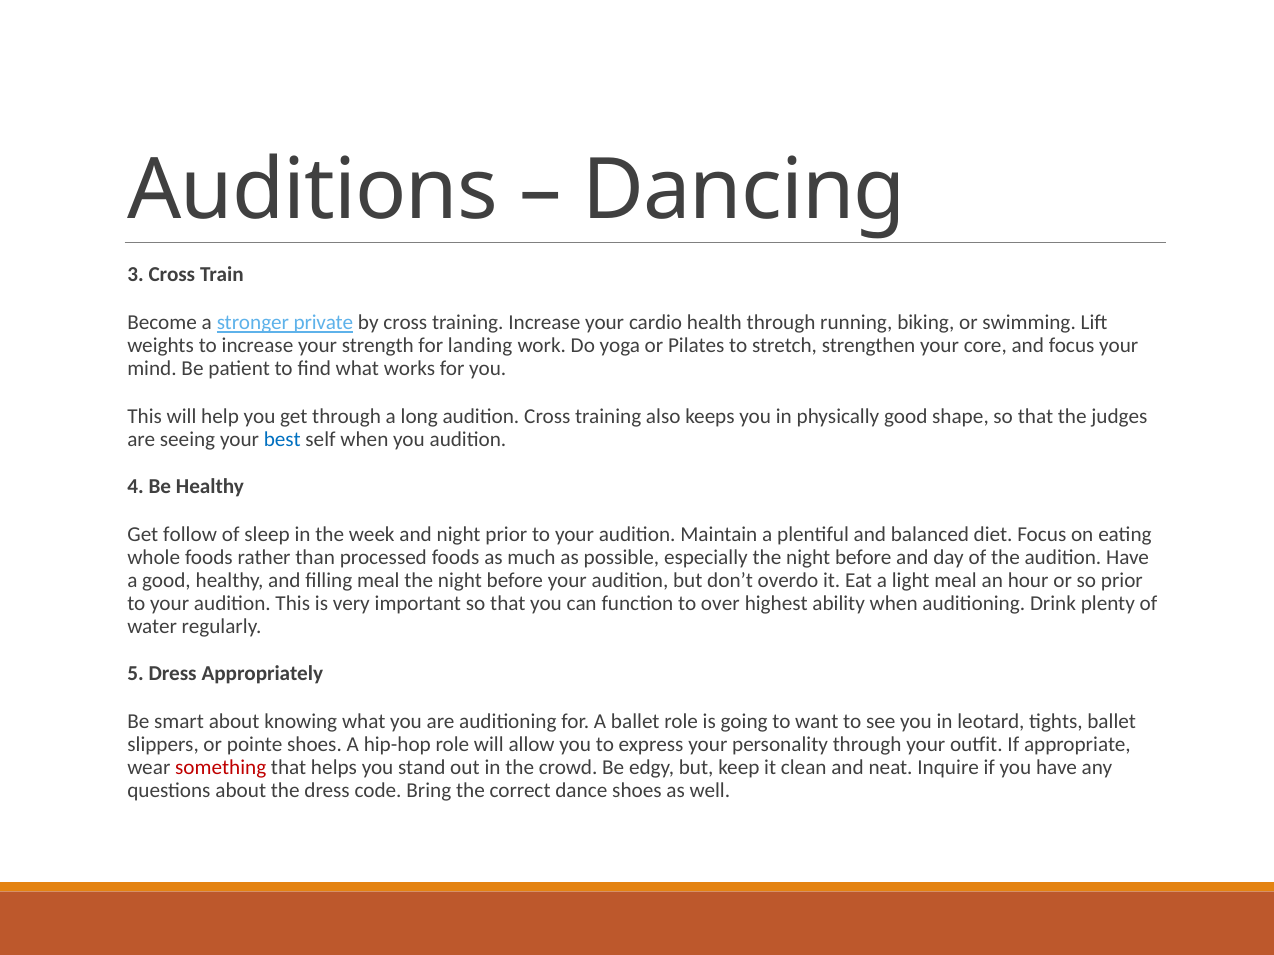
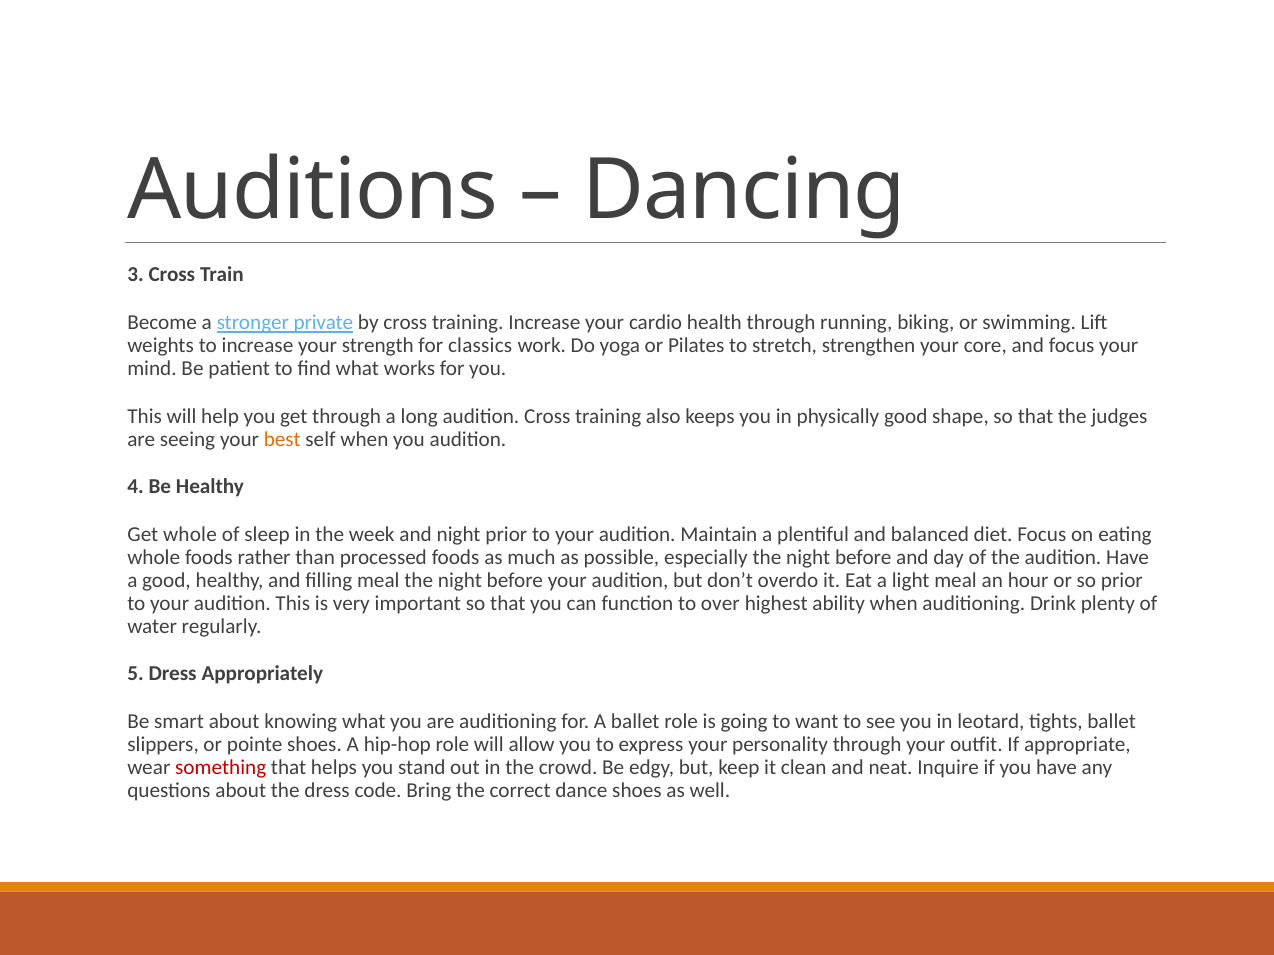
landing: landing -> classics (480, 346)
best colour: blue -> orange (282, 439)
Get follow: follow -> whole (190, 535)
